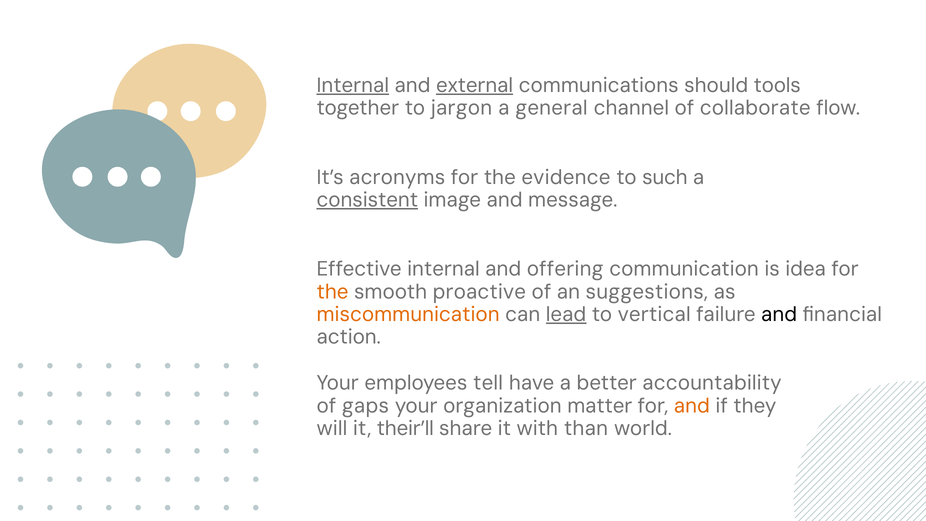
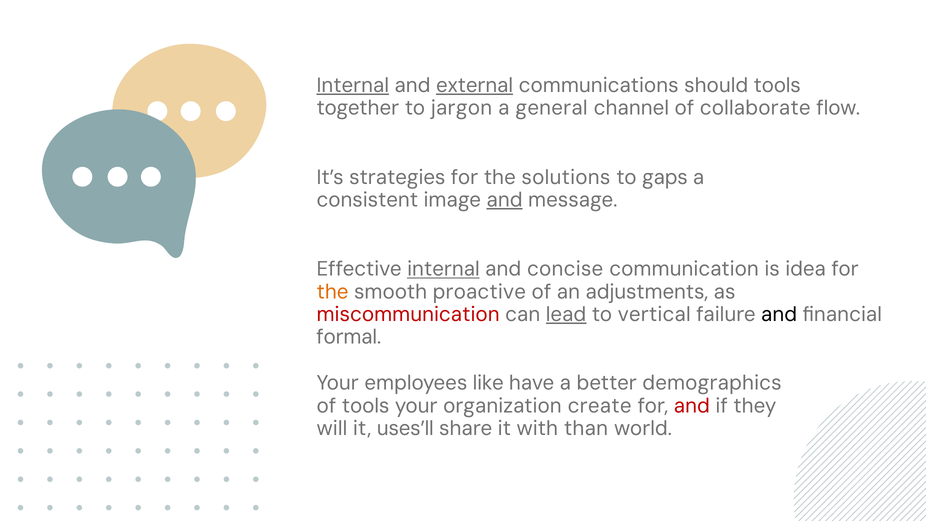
acronyms: acronyms -> strategies (397, 177)
evidence: evidence -> solutions (566, 177)
such: such -> gaps (665, 177)
consistent underline: present -> none (367, 200)
and underline: none -> present (505, 200)
internal underline: none -> present (443, 269)
offering: offering -> concise (565, 269)
suggestions: suggestions -> adjustments (647, 292)
miscommunication colour: orange -> red (408, 314)
action: action -> formal (349, 337)
tell: tell -> like (488, 383)
accountability: accountability -> demographics (712, 383)
of gaps: gaps -> tools (366, 406)
matter: matter -> create (600, 406)
and colour: orange -> red (692, 406)
their’ll: their’ll -> uses’ll (405, 428)
